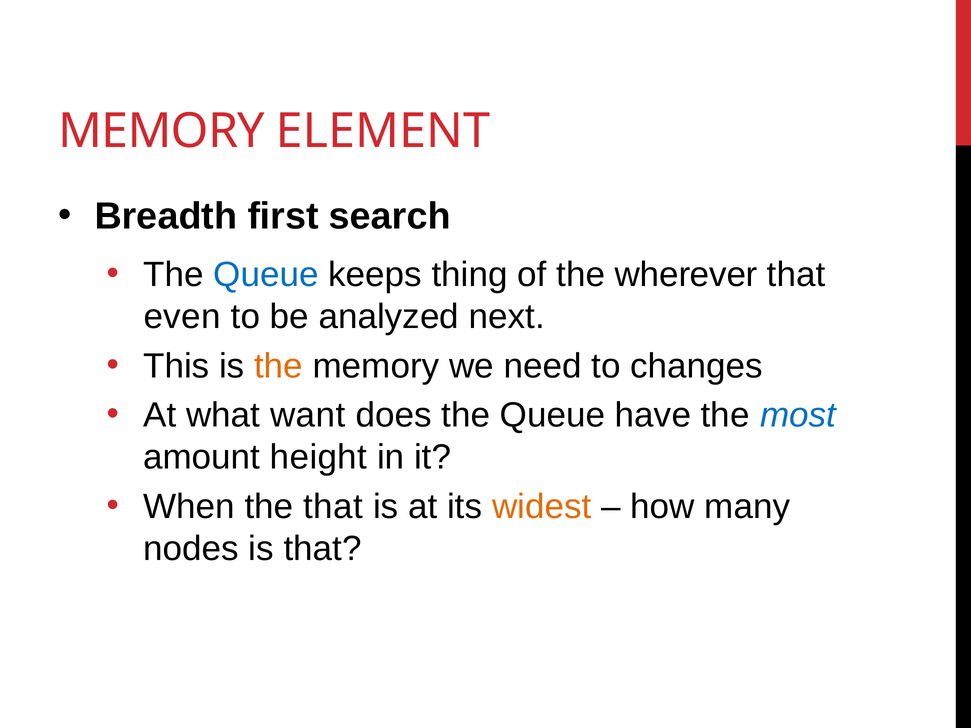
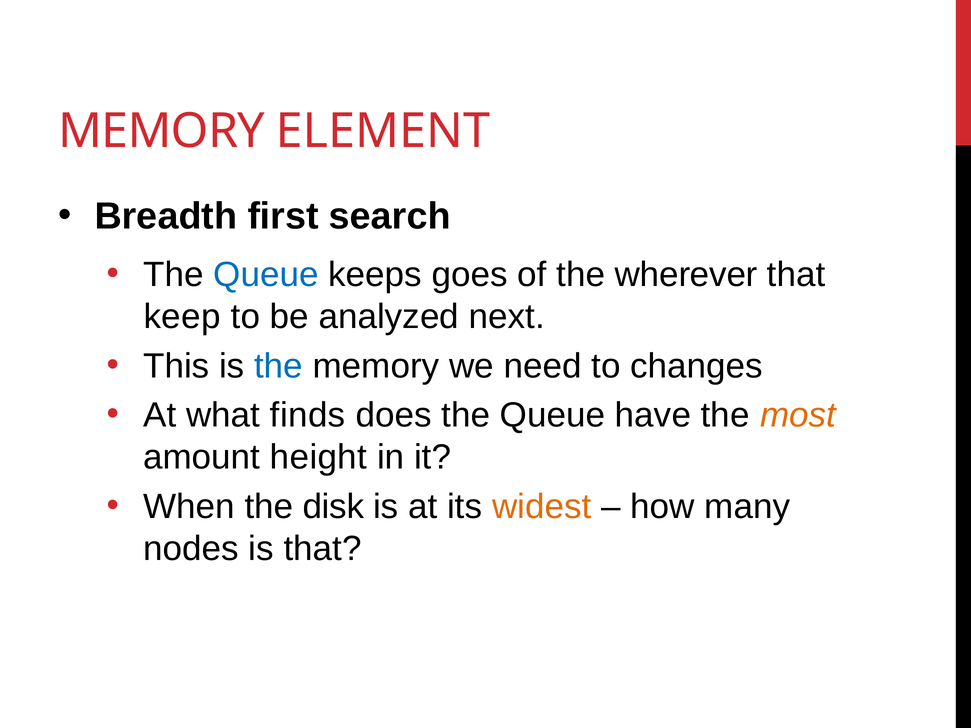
thing: thing -> goes (470, 275)
even: even -> keep (182, 317)
the colour: orange -> blue (279, 366)
want: want -> finds (308, 415)
most colour: blue -> orange (798, 415)
the that: that -> disk (333, 507)
